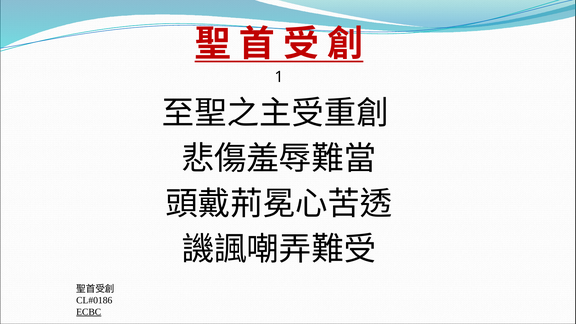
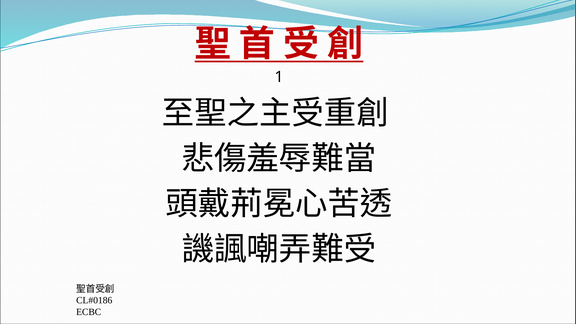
ECBC underline: present -> none (89, 312)
